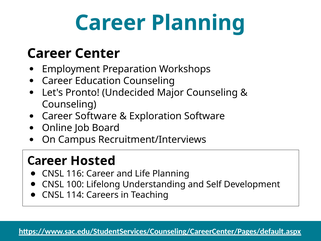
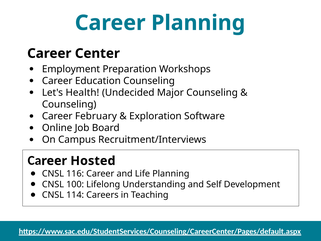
Pronto: Pronto -> Health (82, 93)
Career Software: Software -> February (96, 116)
